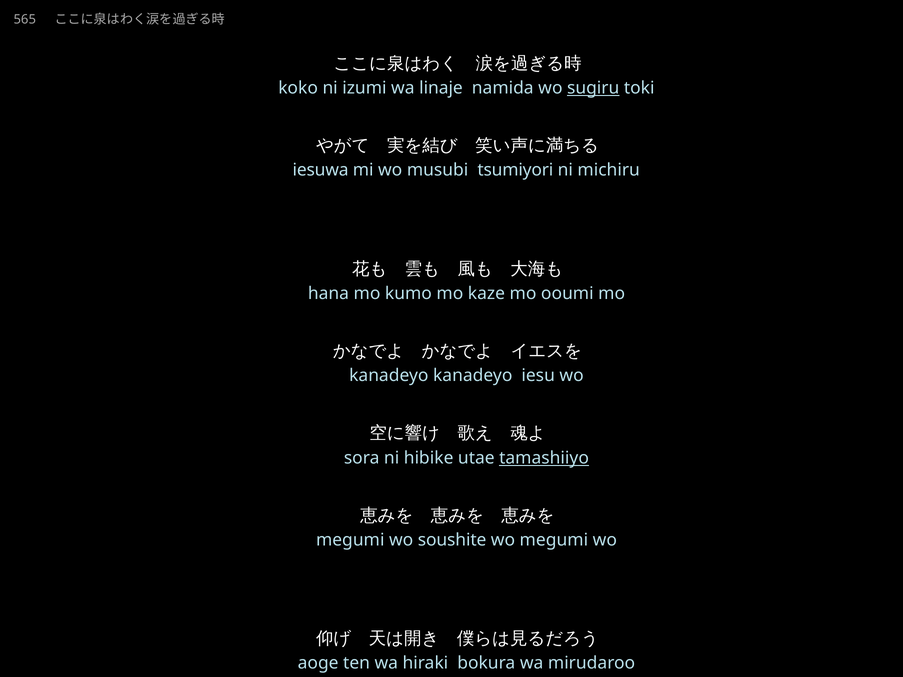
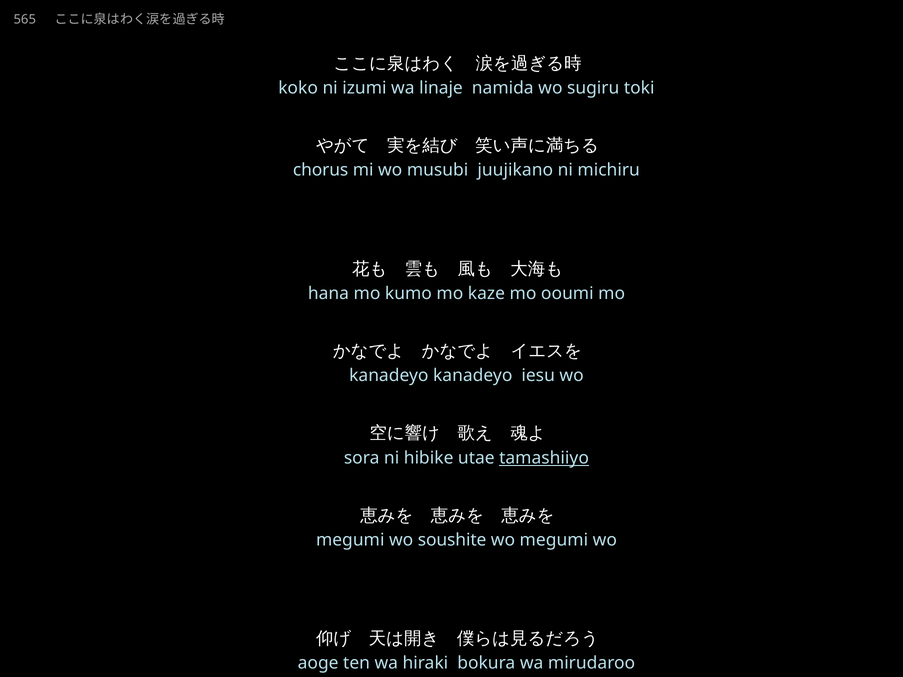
sugiru underline: present -> none (593, 88)
iesuwa: iesuwa -> chorus (321, 170)
tsumiyori: tsumiyori -> juujikano (515, 170)
